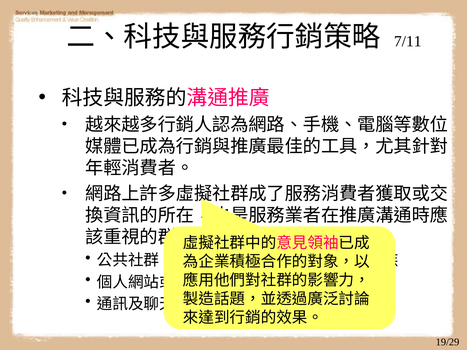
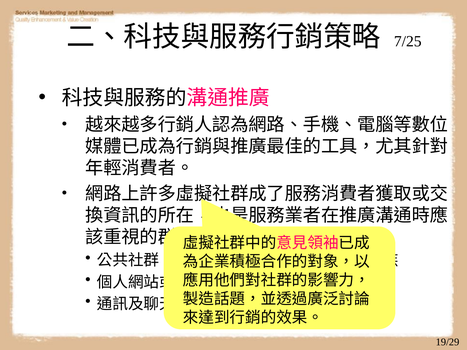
7/11: 7/11 -> 7/25 (408, 41)
